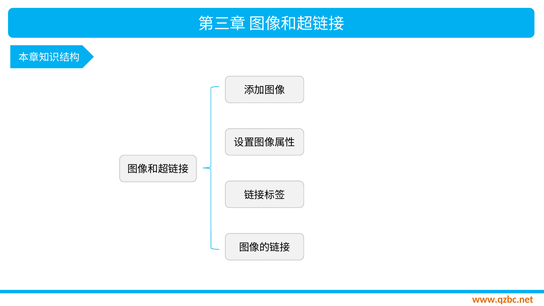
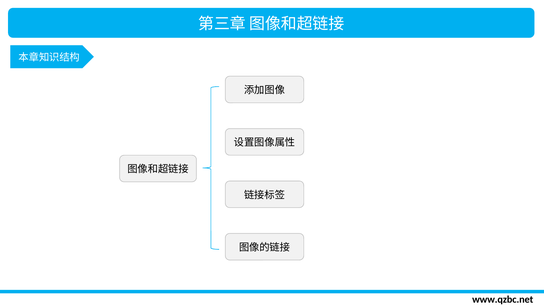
www.qzbc.net colour: orange -> black (503, 299)
